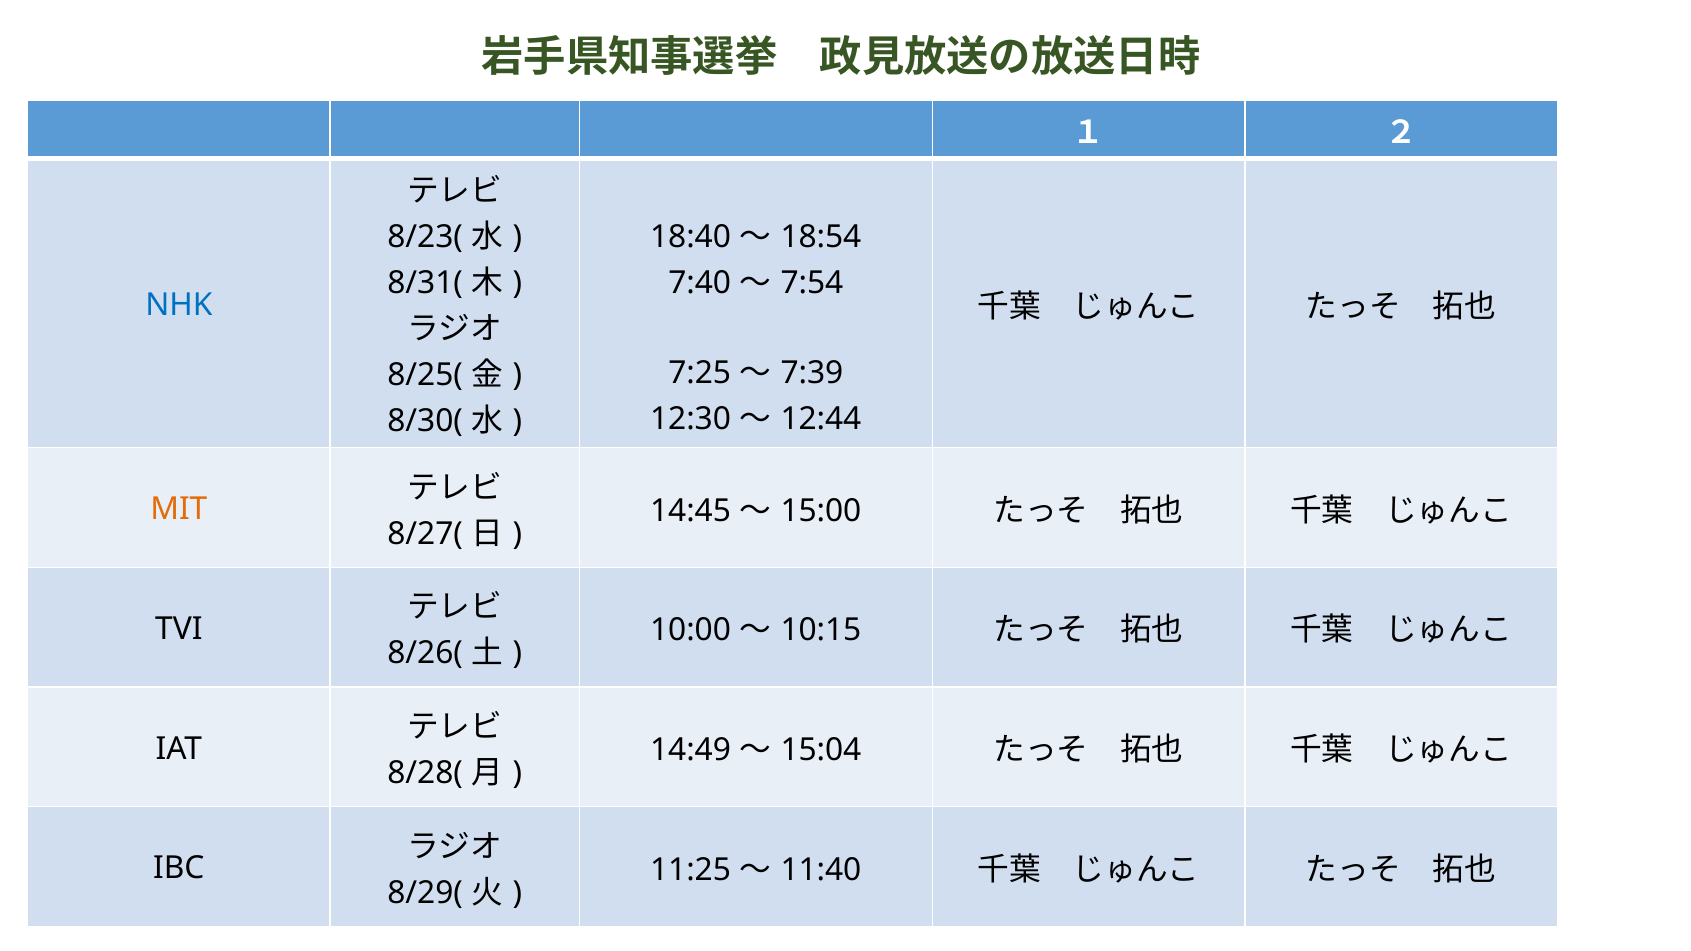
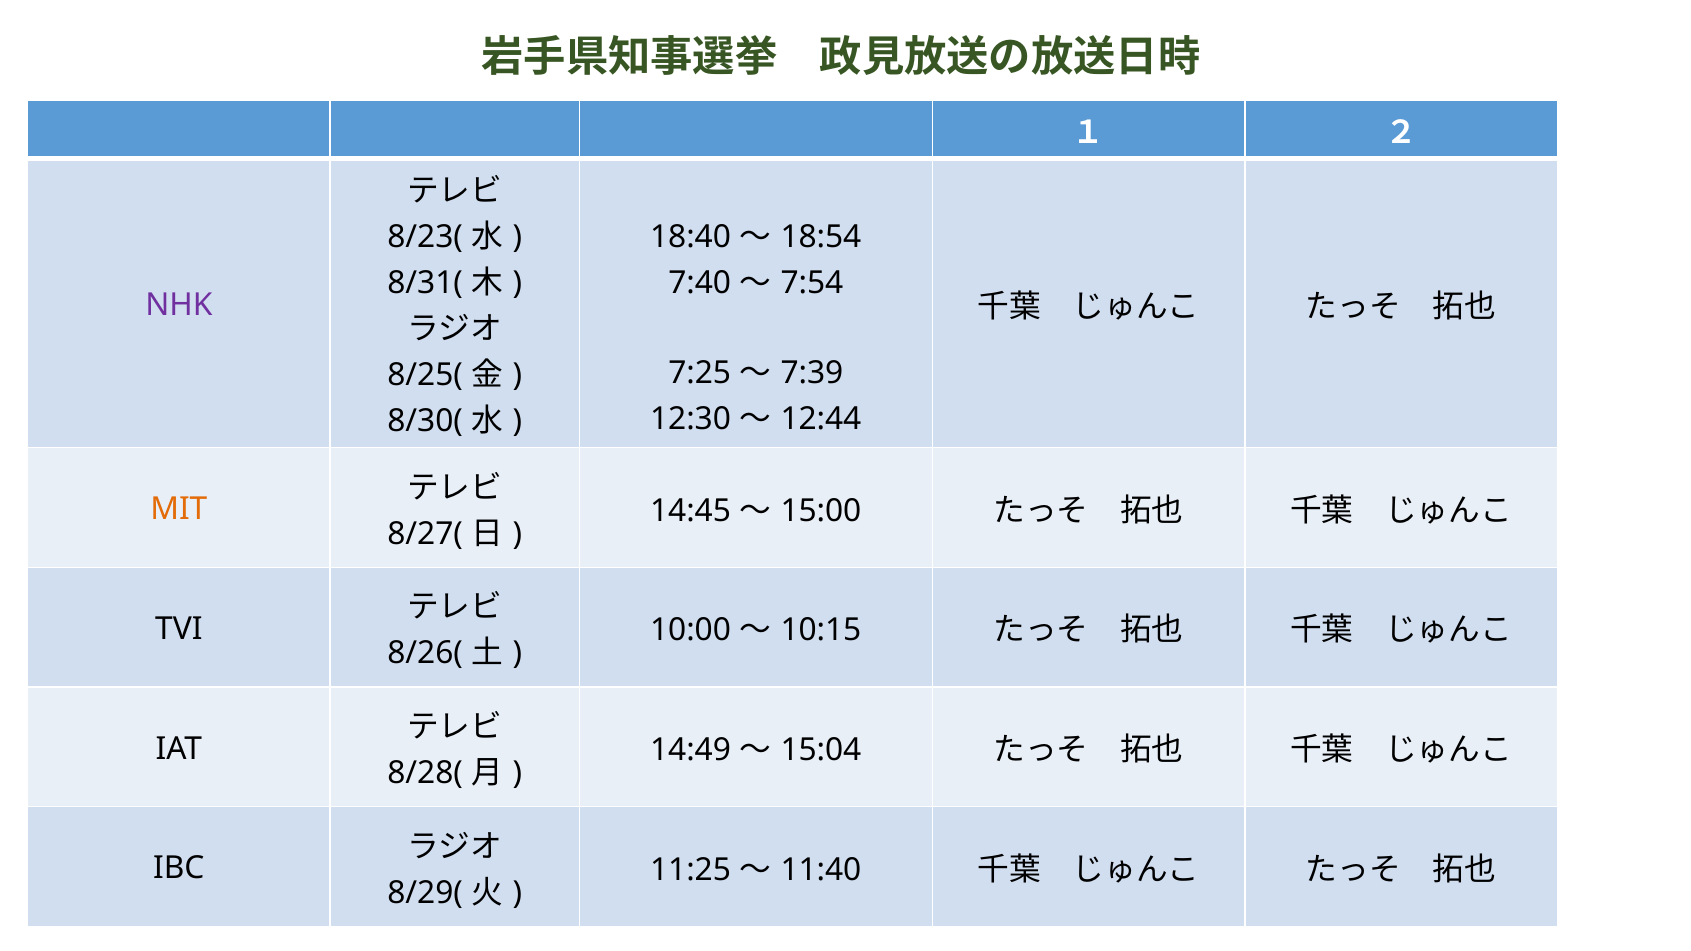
NHK colour: blue -> purple (179, 305)
